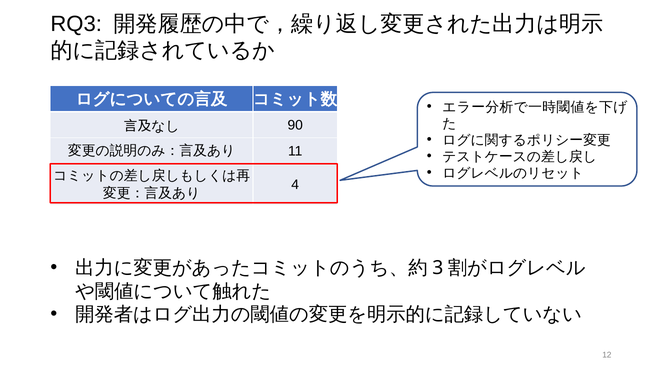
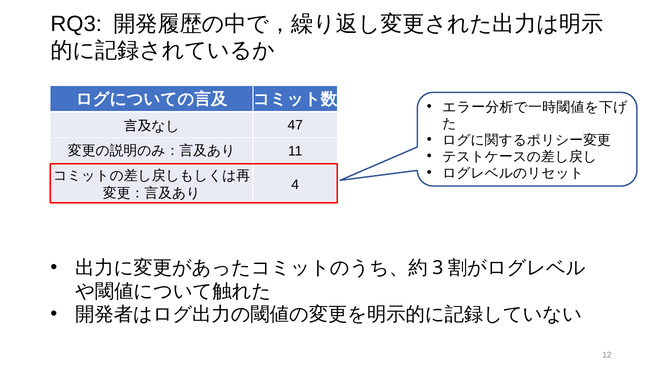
90: 90 -> 47 (295, 125)
